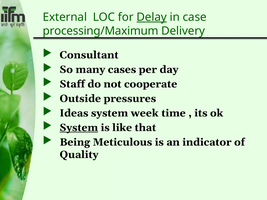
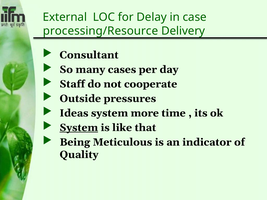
Delay underline: present -> none (152, 17)
processing/Maximum: processing/Maximum -> processing/Resource (100, 31)
week: week -> more (145, 113)
